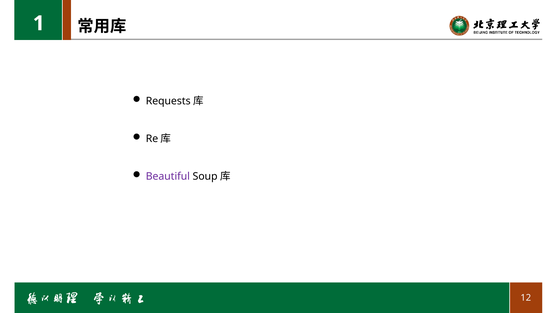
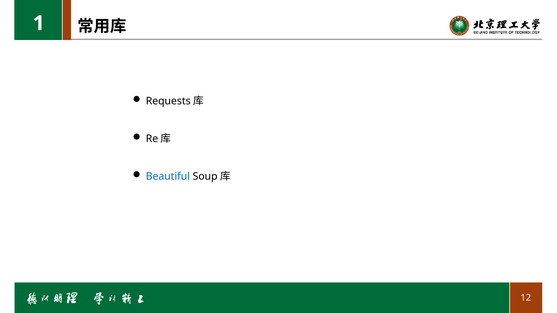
Beautiful colour: purple -> blue (168, 176)
